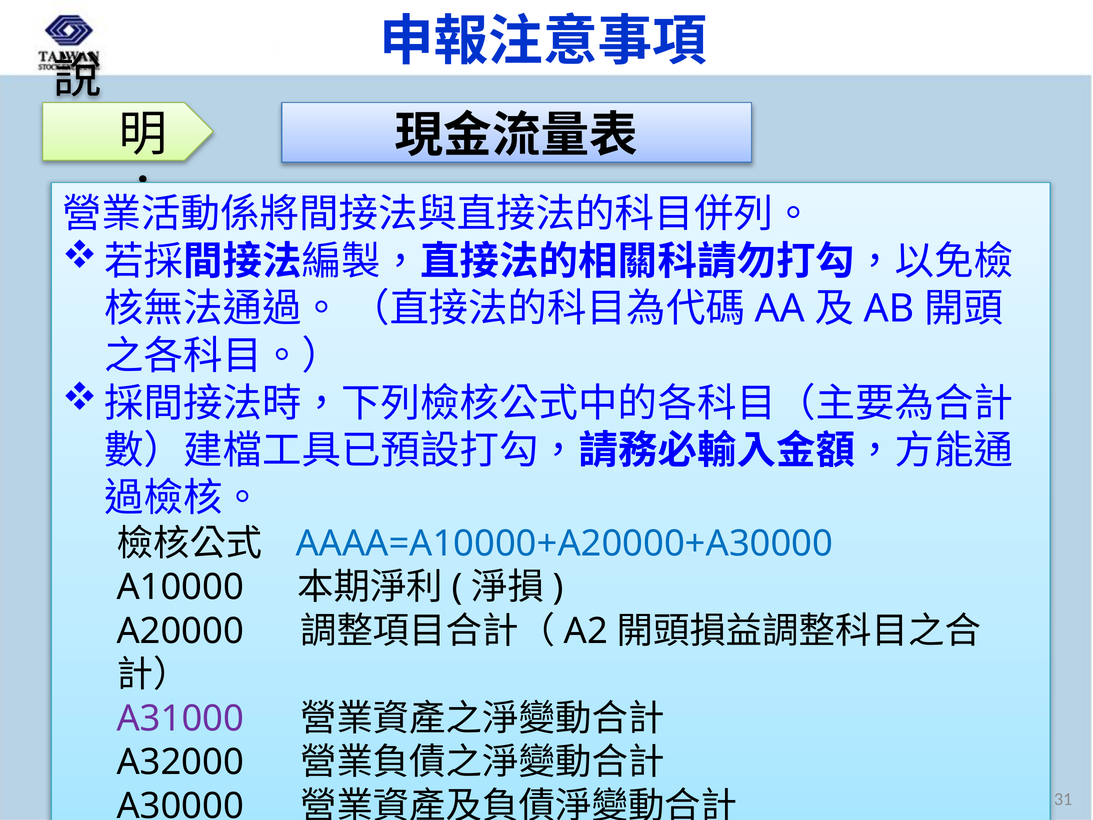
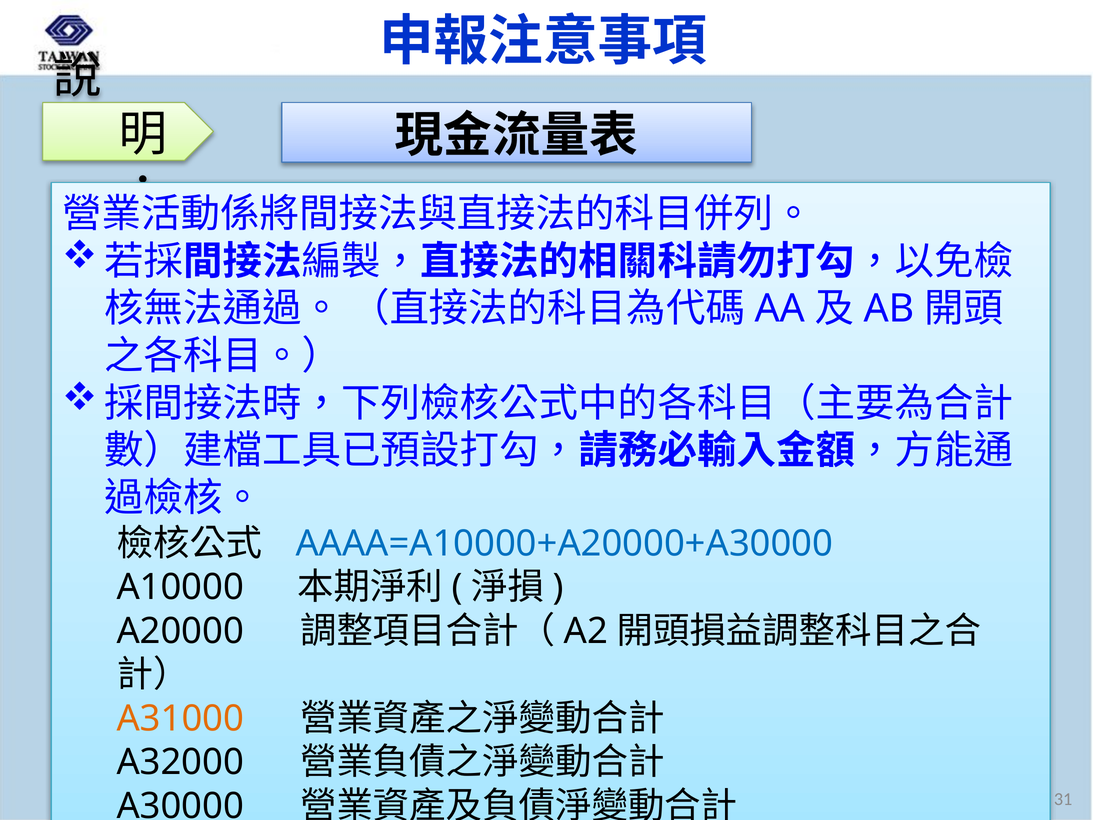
A31000 colour: purple -> orange (180, 718)
